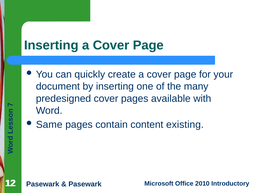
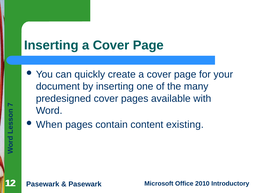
Same: Same -> When (49, 125)
